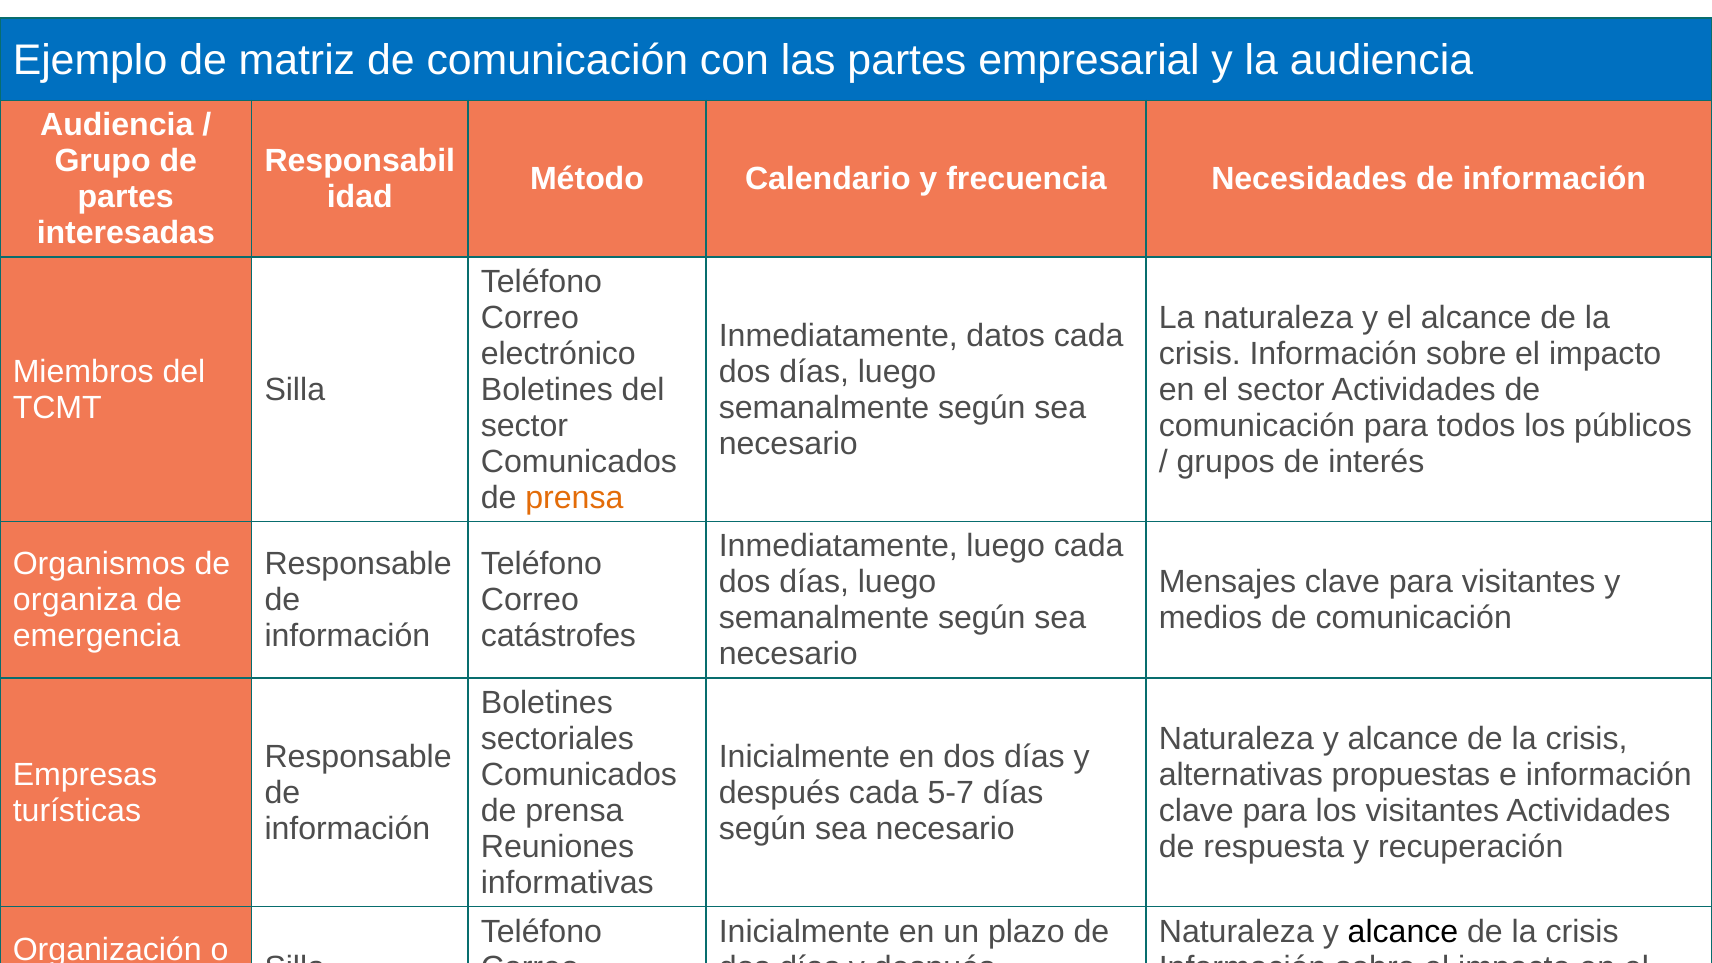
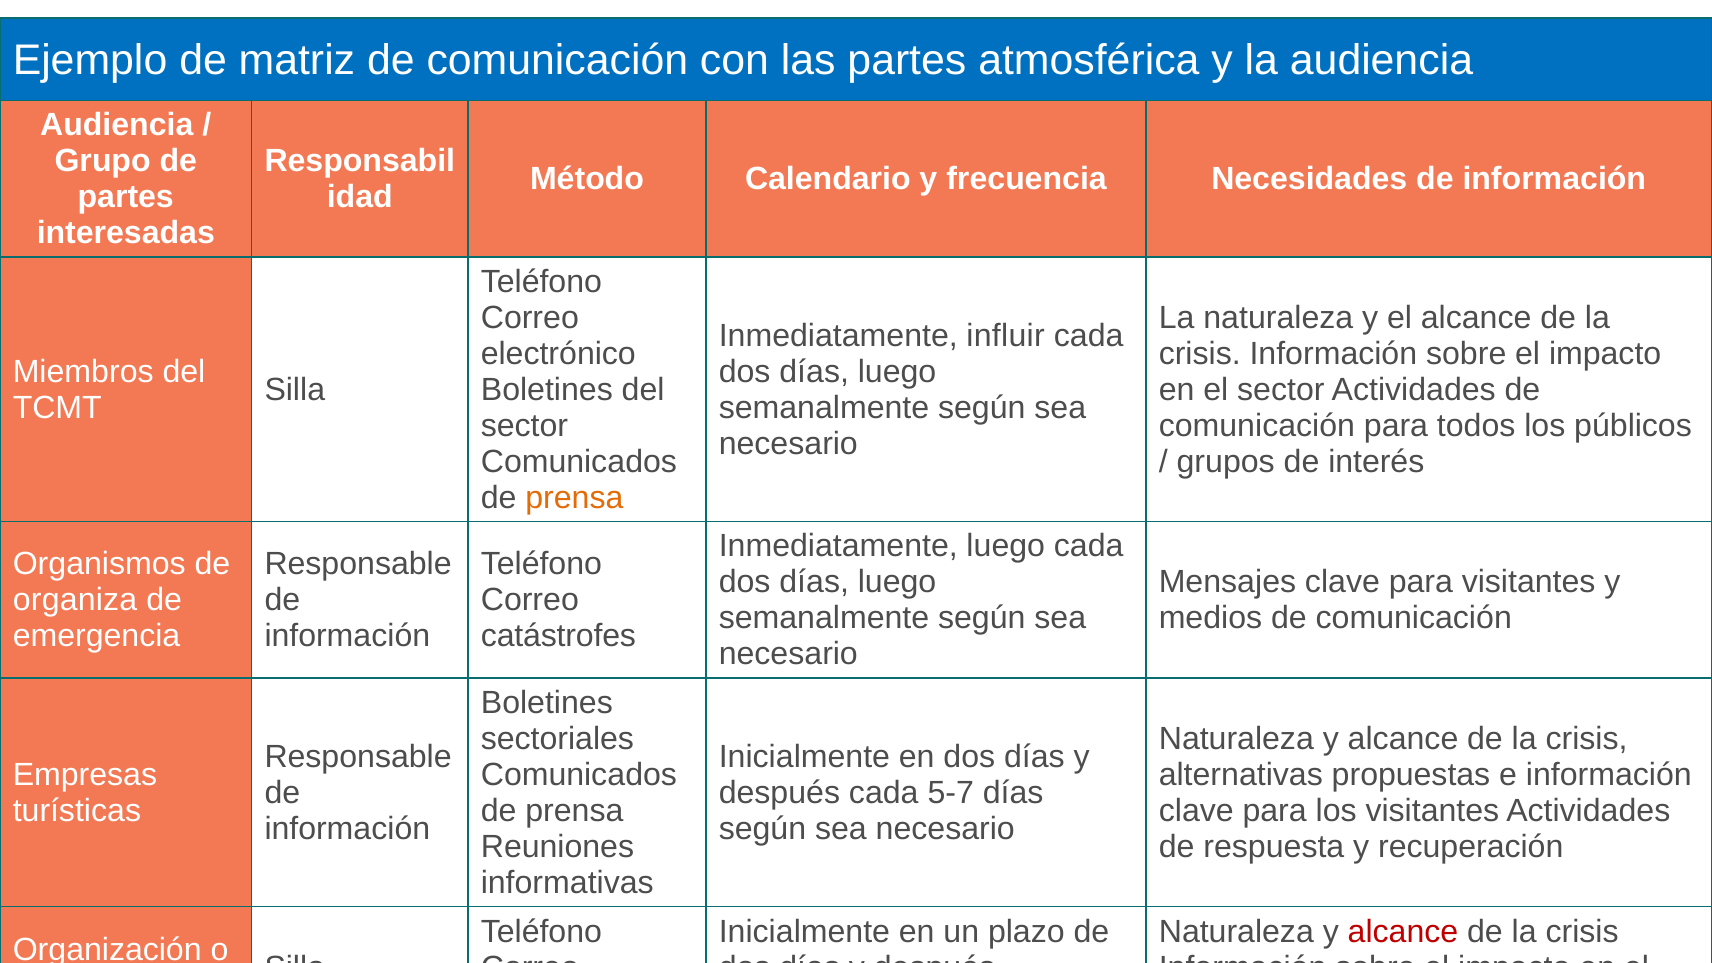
empresarial: empresarial -> atmosférica (1089, 60)
datos: datos -> influir (1006, 336)
alcance colour: black -> red (1403, 932)
